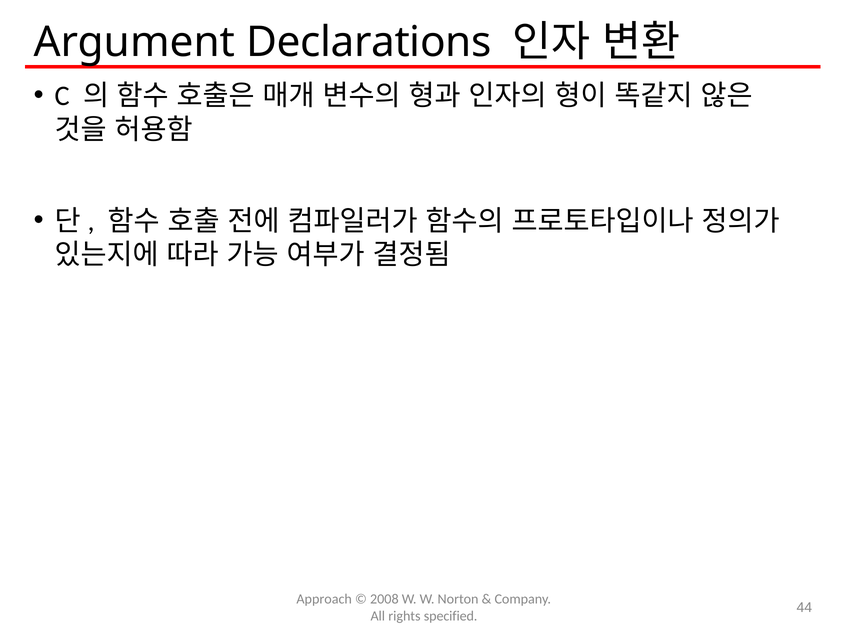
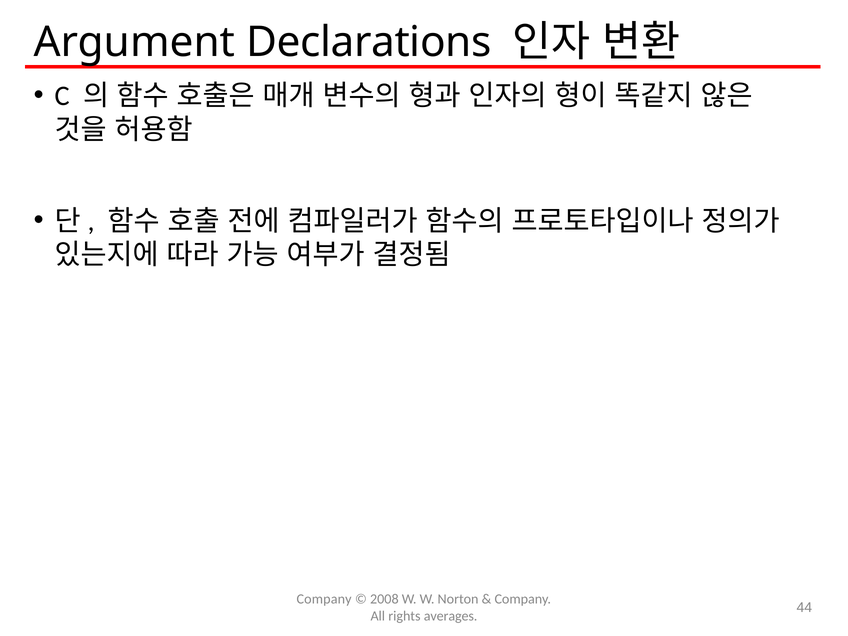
Approach: Approach -> Company (324, 599)
specified: specified -> averages (451, 616)
